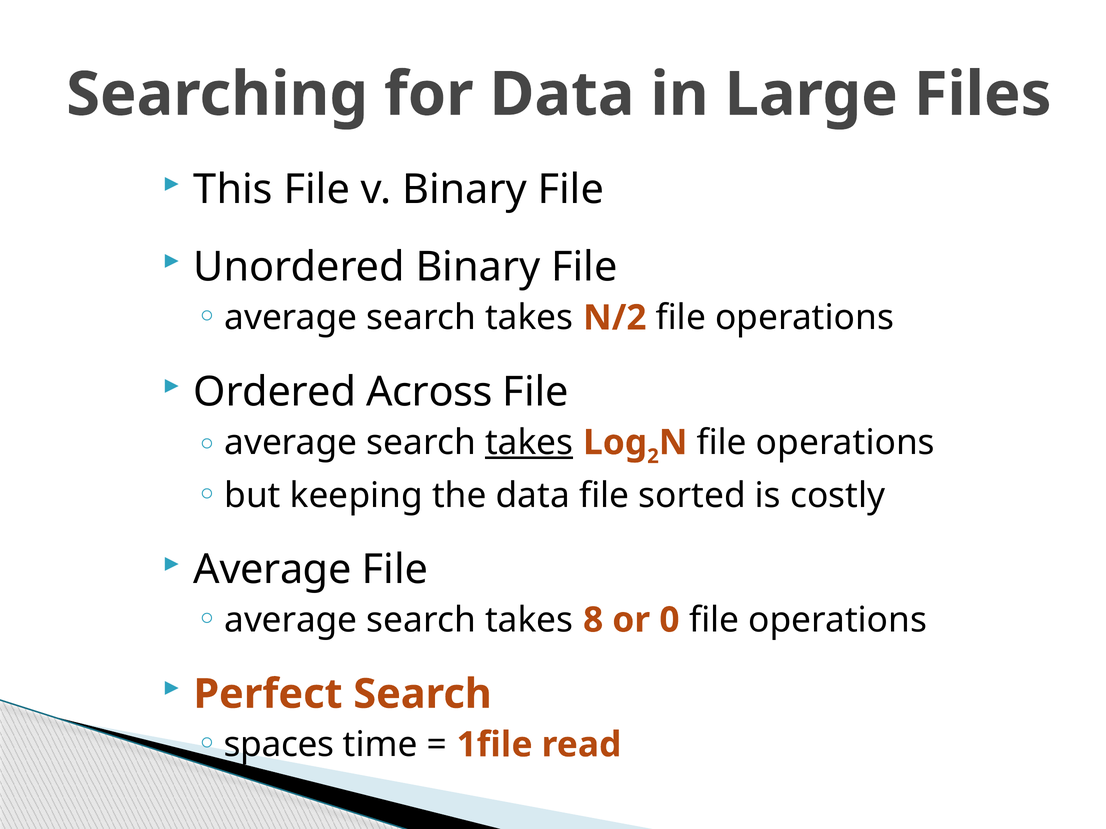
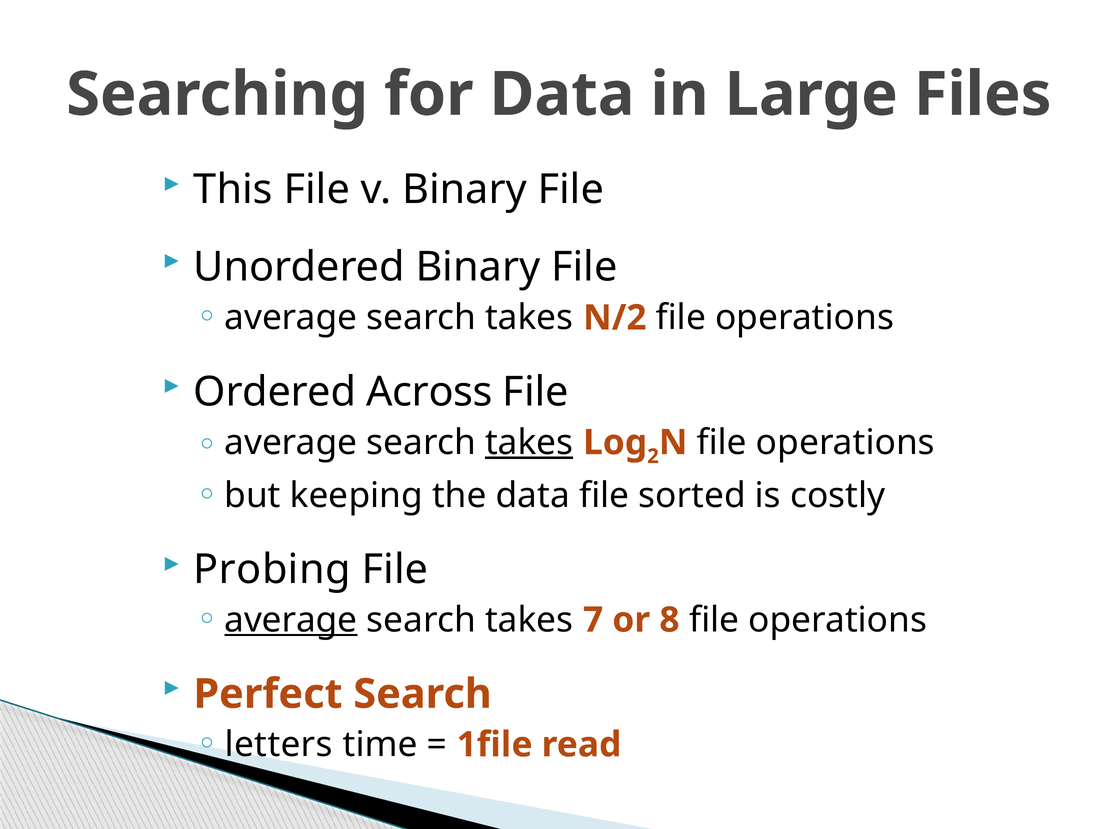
Average: Average -> Probing (272, 570)
average underline: none -> present (291, 620)
8: 8 -> 7 (593, 620)
0: 0 -> 8 (669, 620)
spaces: spaces -> letters (279, 745)
